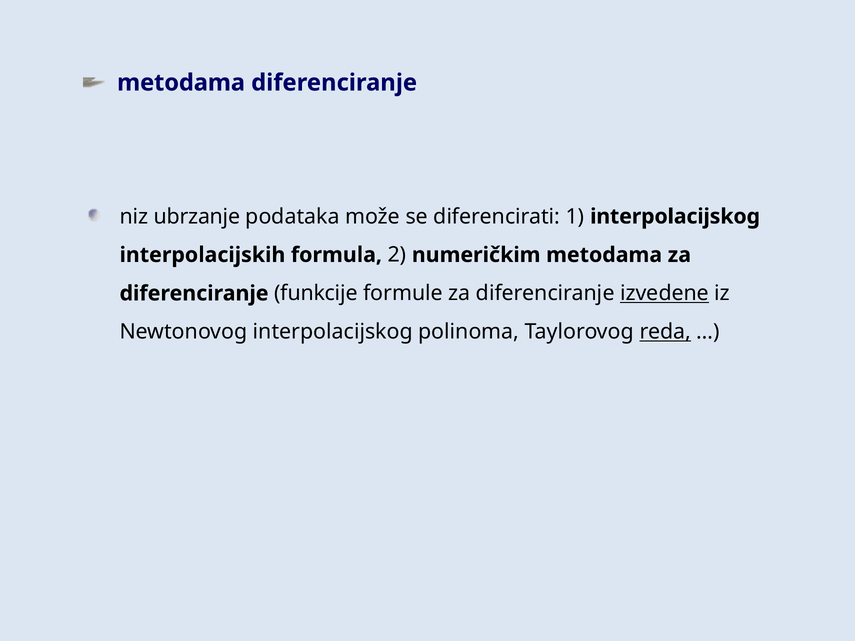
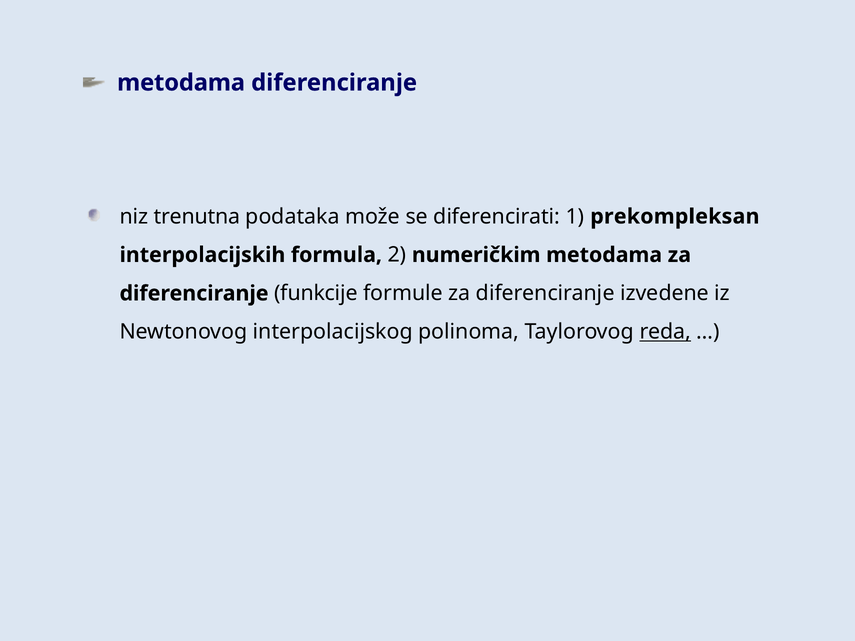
ubrzanje: ubrzanje -> trenutna (197, 217)
1 interpolacijskog: interpolacijskog -> prekompleksan (675, 217)
izvedene underline: present -> none (665, 294)
